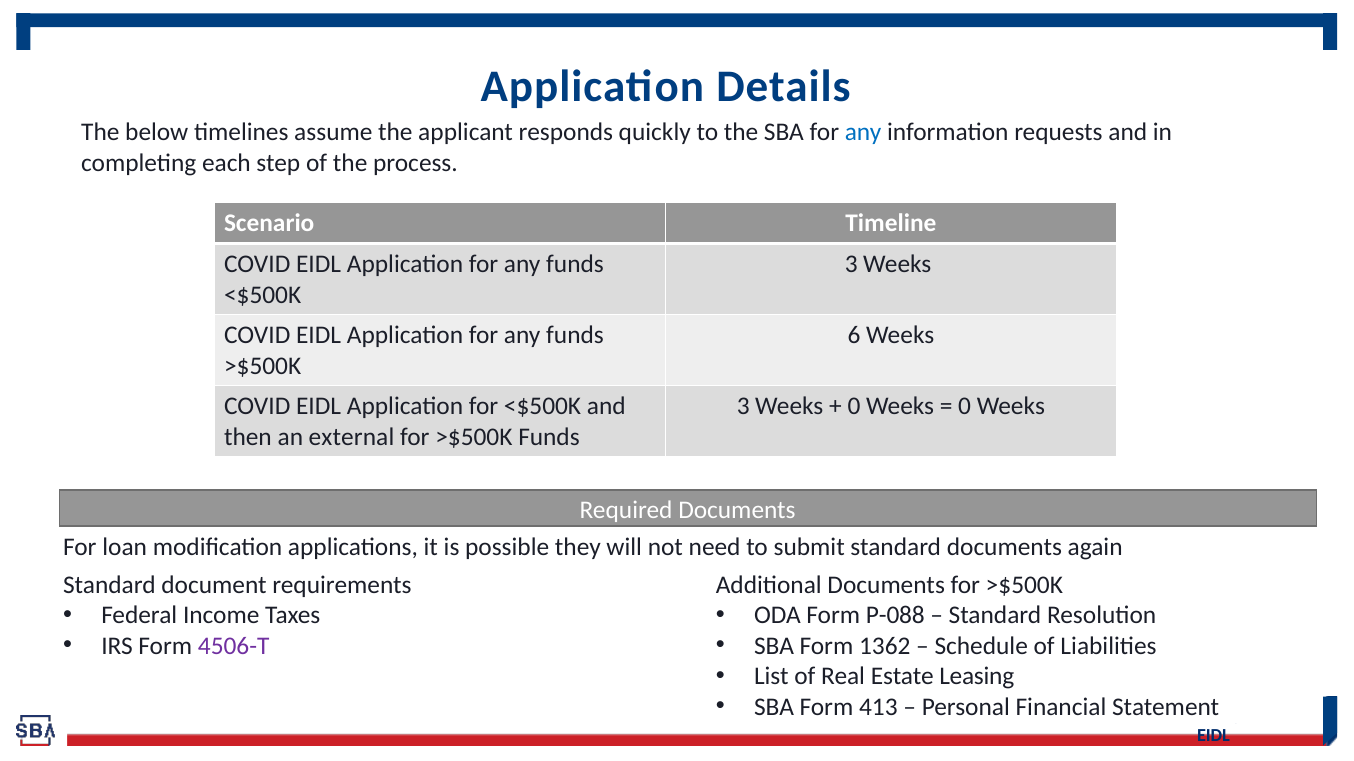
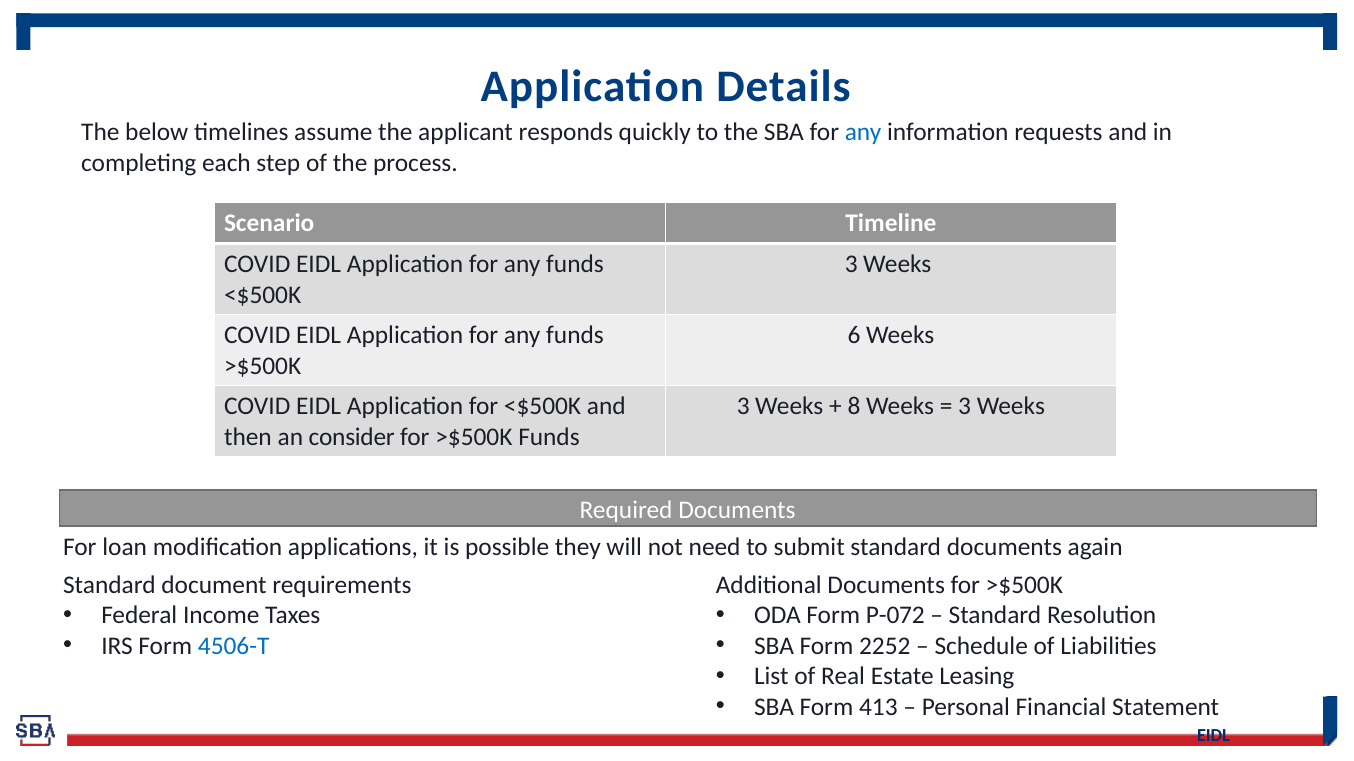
0: 0 -> 8 (854, 407)
0: 0 -> 3 (965, 407)
external: external -> consider (352, 438)
P-088: P-088 -> P-072 (895, 616)
4506-T colour: purple -> blue (234, 646)
1362: 1362 -> 2252 (885, 646)
